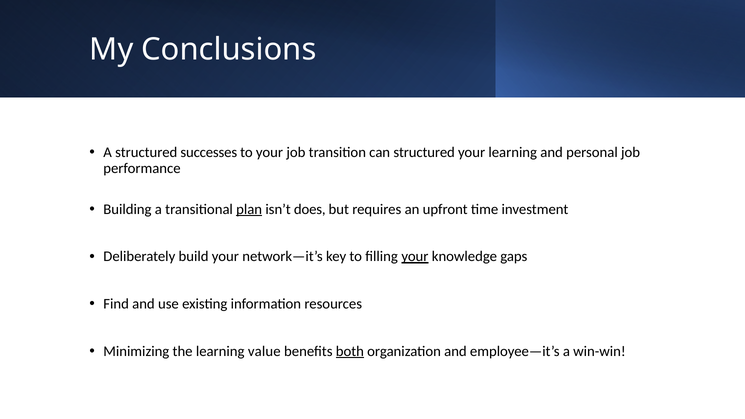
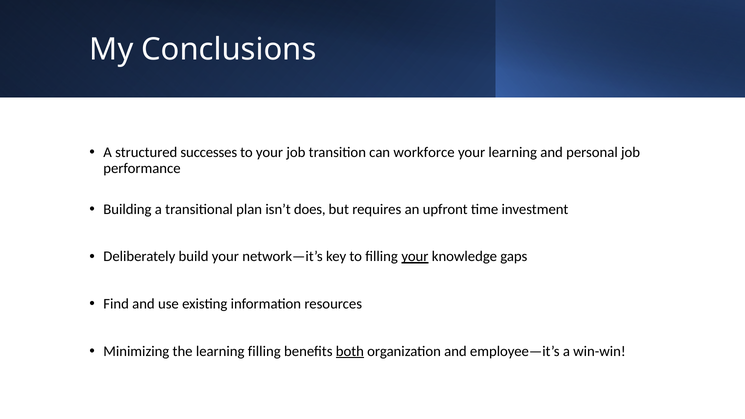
can structured: structured -> workforce (424, 152)
plan underline: present -> none (249, 209)
learning value: value -> filling (264, 351)
